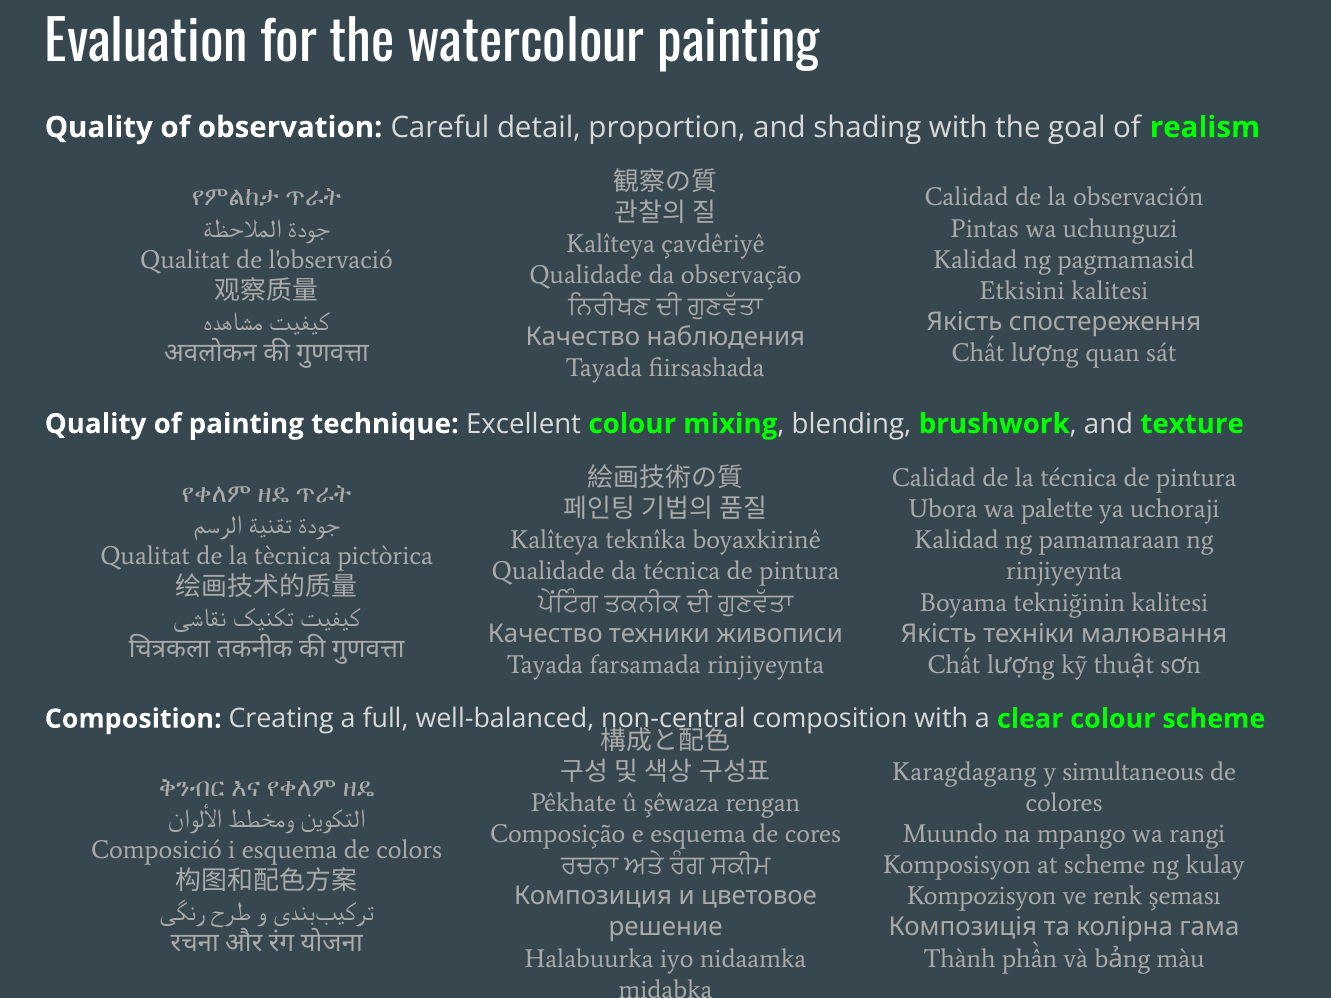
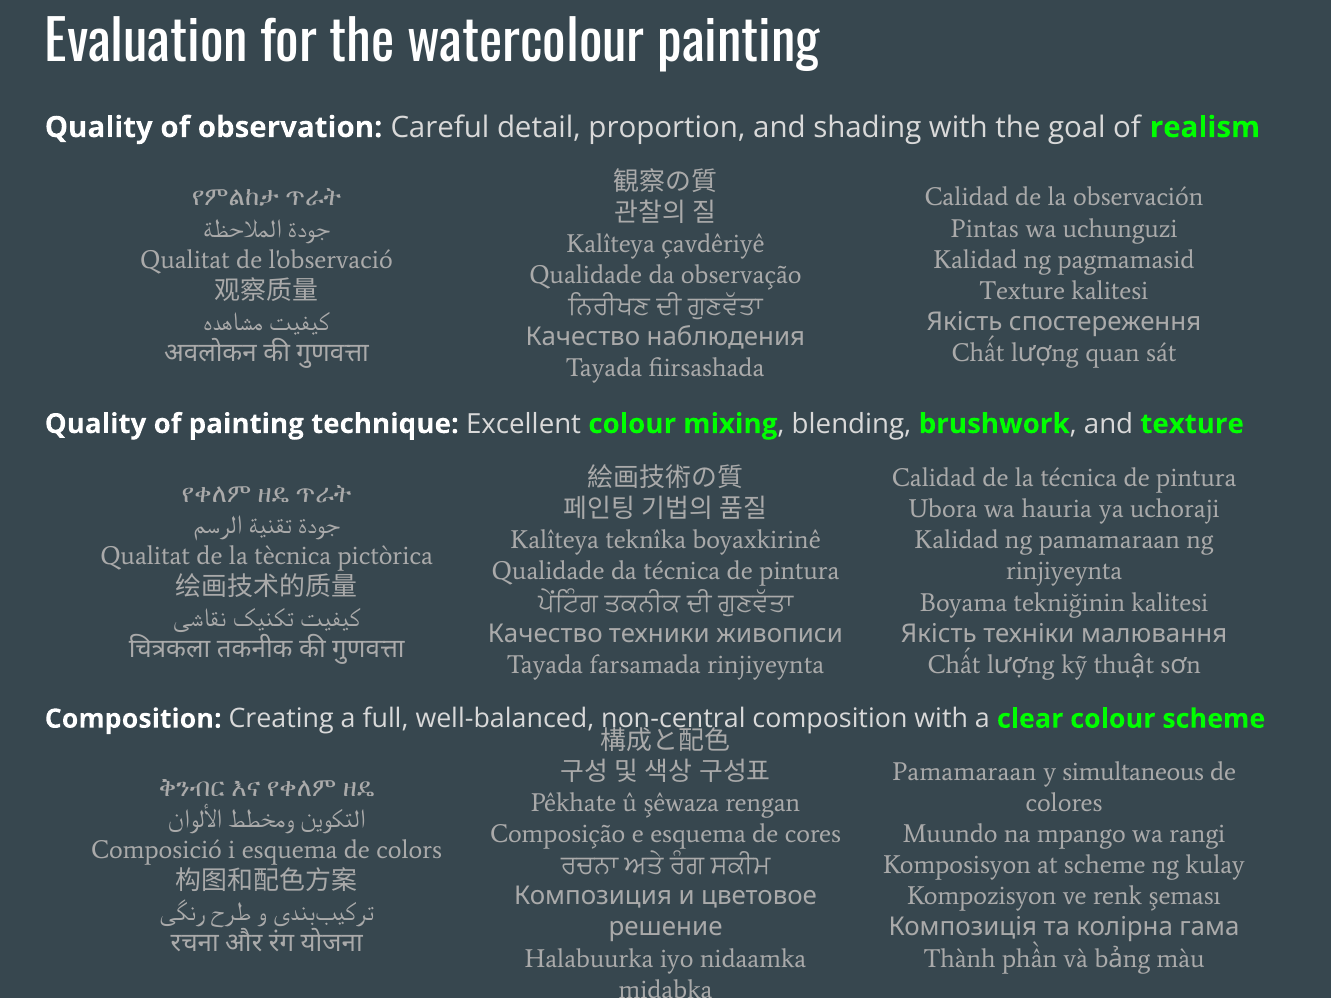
Etkisini: Etkisini -> Texture (1022, 291)
palette: palette -> hauria (1057, 509)
Karagdagang: Karagdagang -> Pamamaraan (964, 772)
